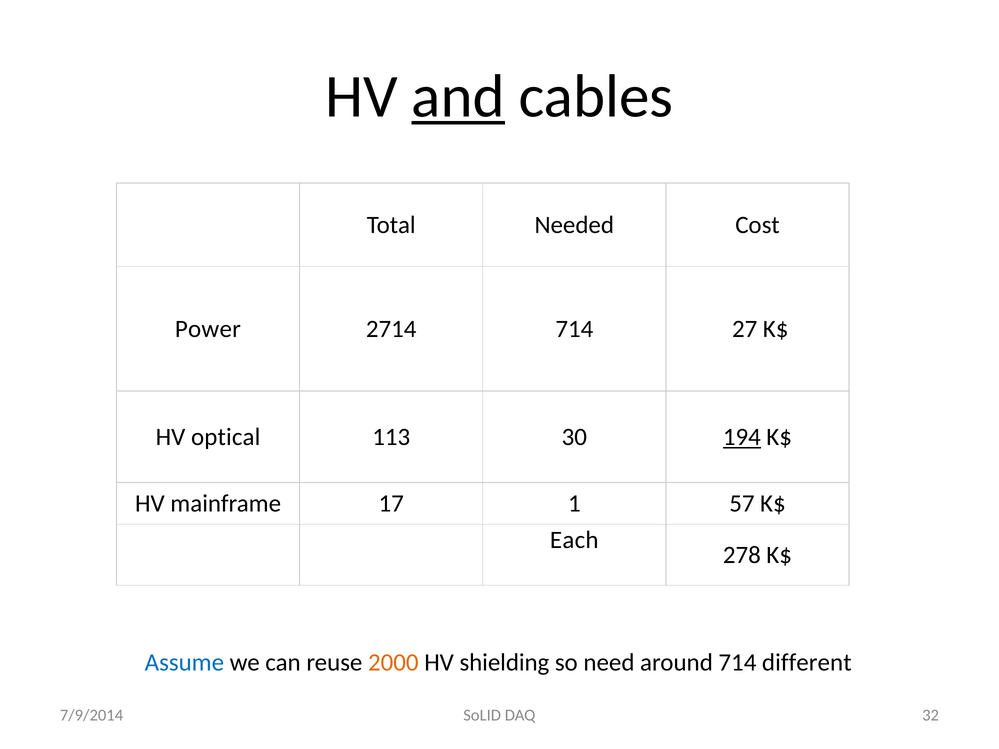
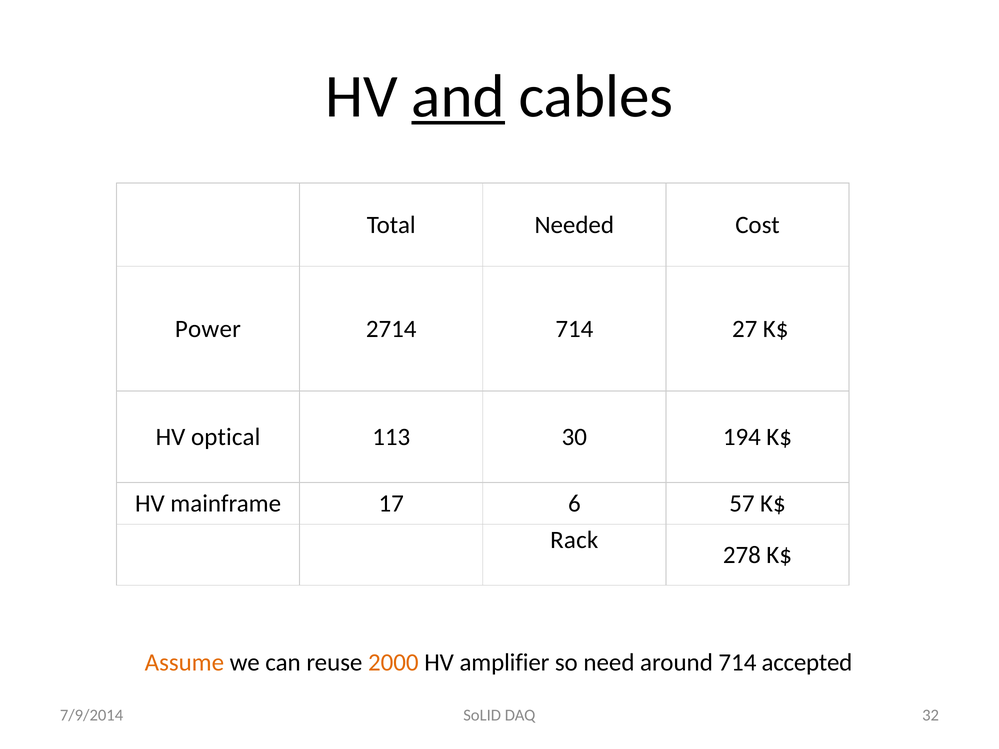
194 underline: present -> none (742, 437)
1: 1 -> 6 (574, 504)
Each: Each -> Rack (574, 540)
Assume colour: blue -> orange (184, 663)
shielding: shielding -> amplifier (504, 663)
different: different -> accepted (807, 663)
